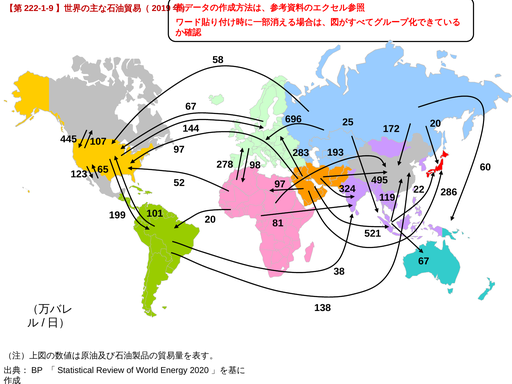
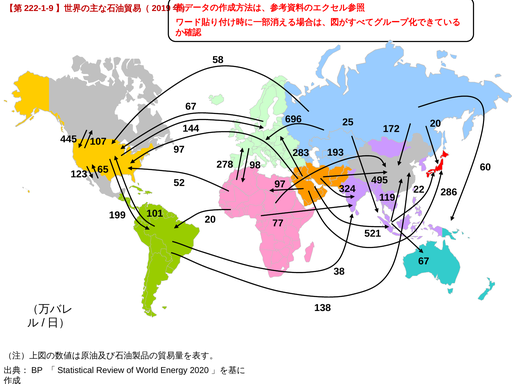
81: 81 -> 77 (278, 223)
